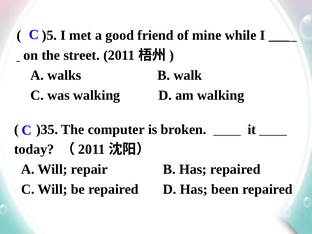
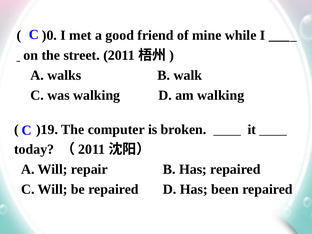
)5: )5 -> )0 (49, 35)
)35: )35 -> )19 (47, 129)
